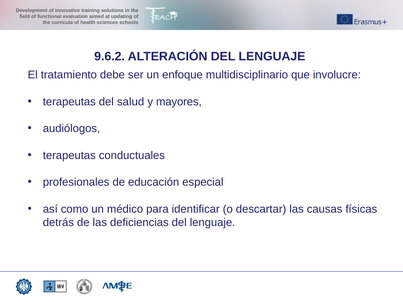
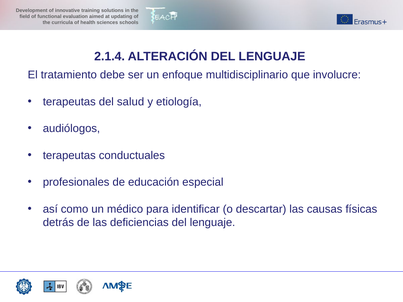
9.6.2: 9.6.2 -> 2.1.4 (110, 57)
mayores: mayores -> etiología (179, 102)
